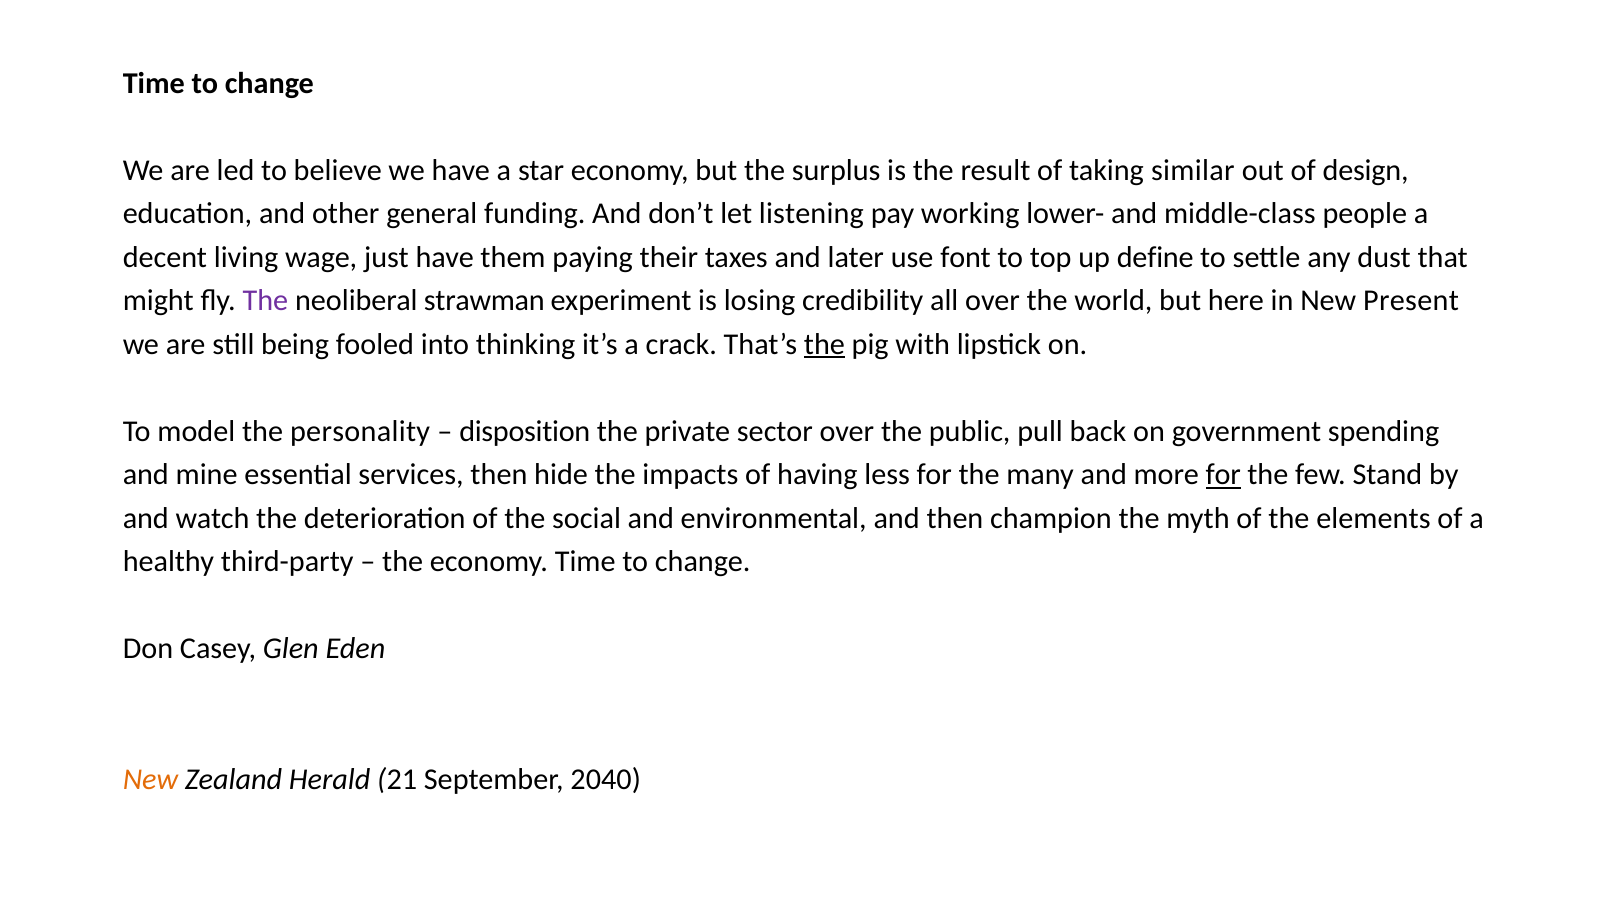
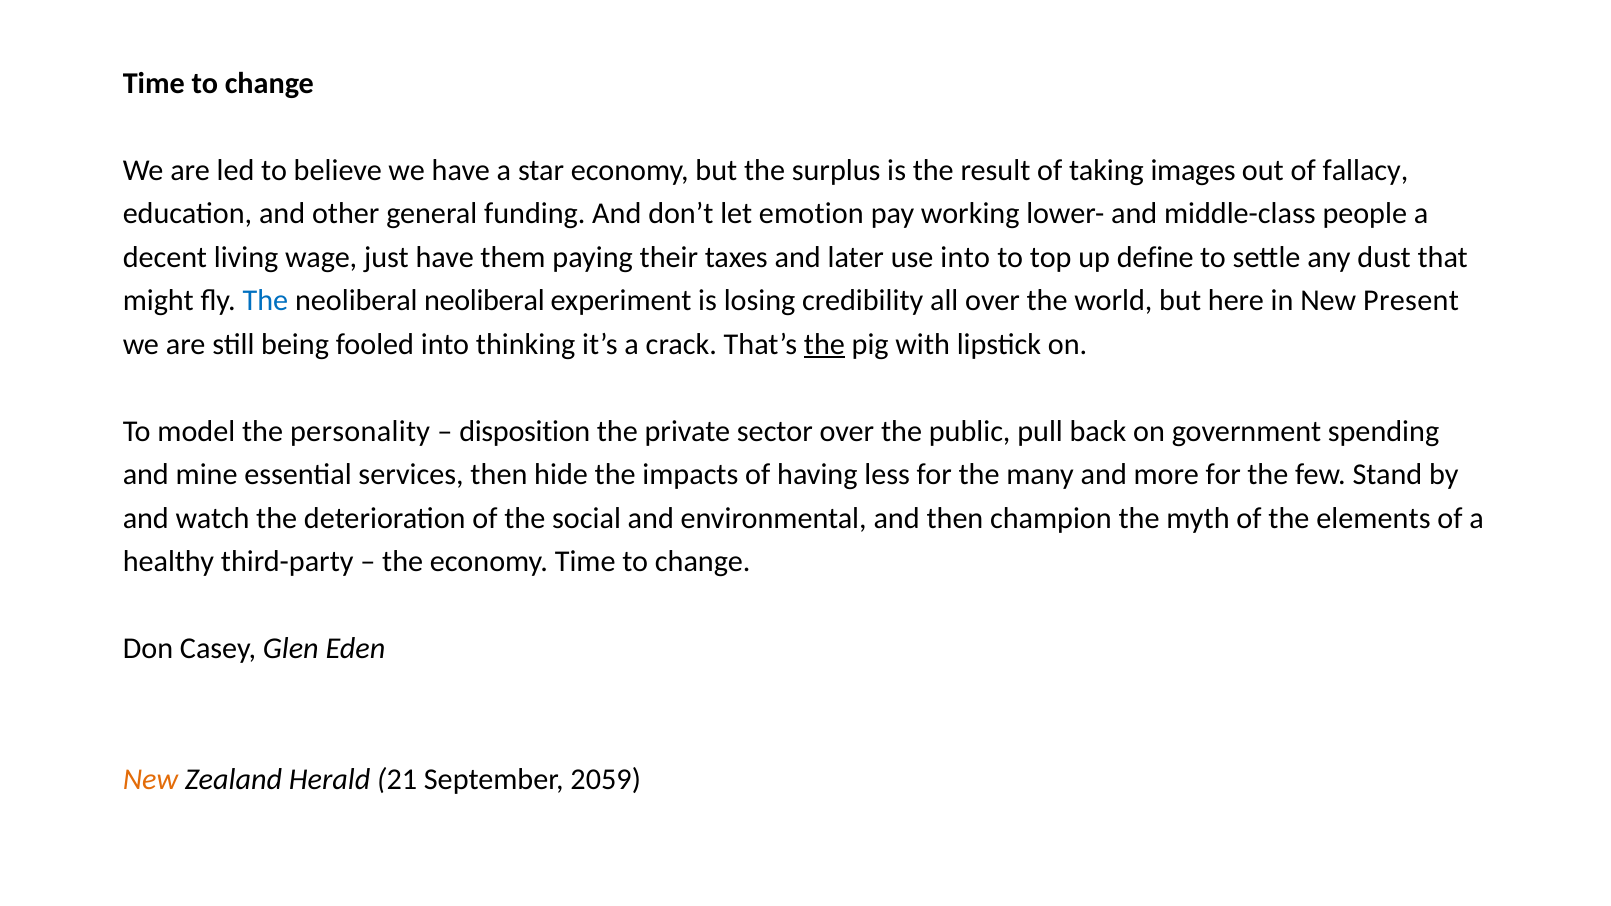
similar: similar -> images (1193, 171)
design: design -> fallacy (1365, 171)
listening: listening -> emotion (811, 214)
use font: font -> into (965, 257)
The colour: purple -> blue (265, 301)
neoliberal strawman: strawman -> neoliberal (484, 301)
for underline: present -> none (1223, 475)
2040: 2040 -> 2059 (606, 779)
